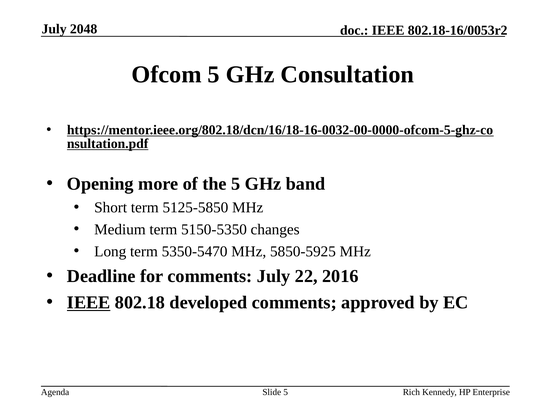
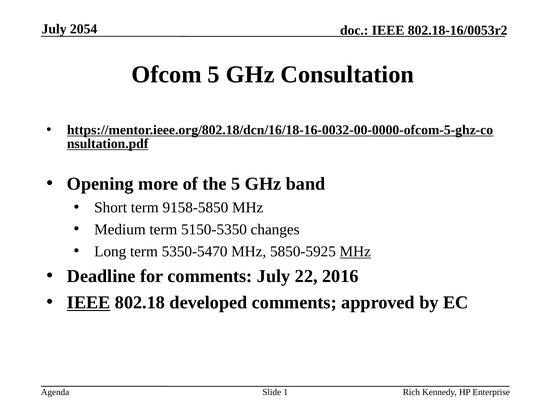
2048: 2048 -> 2054 (84, 29)
5125-5850: 5125-5850 -> 9158-5850 (195, 208)
MHz underline: none -> present (355, 252)
Slide 5: 5 -> 1 (286, 393)
